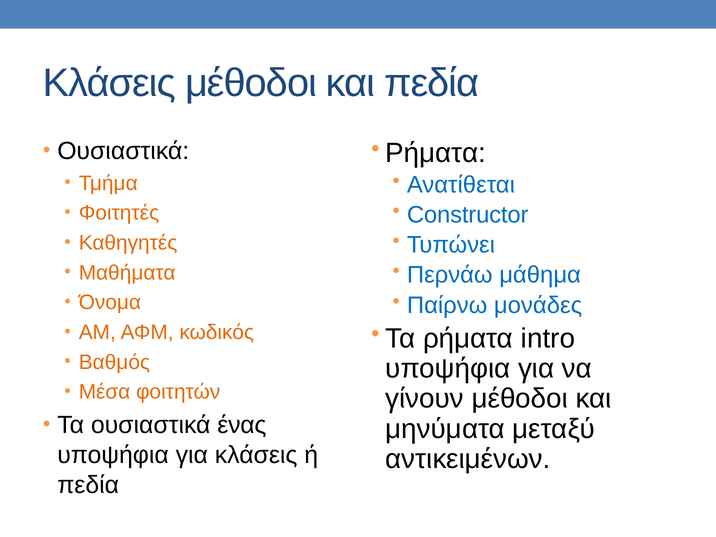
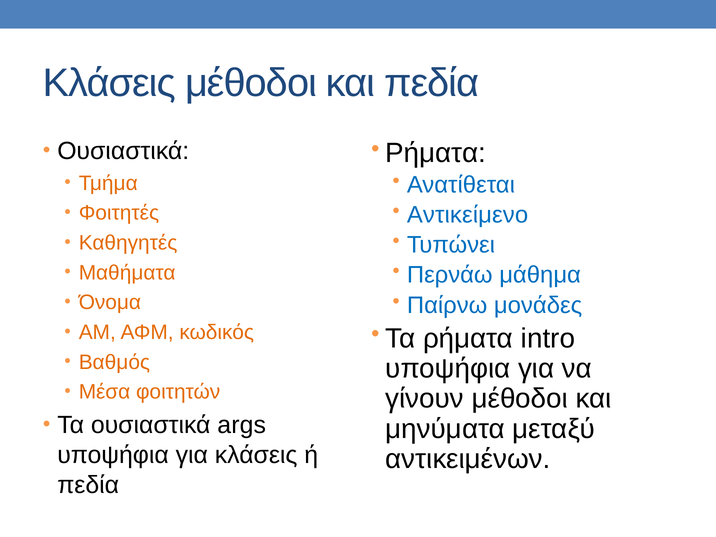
Constructor: Constructor -> Αντικείμενο (468, 215)
ένας: ένας -> args (242, 425)
